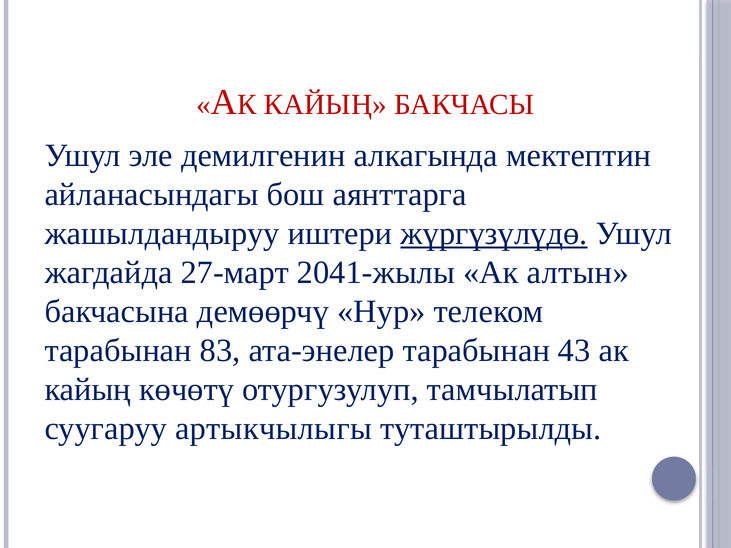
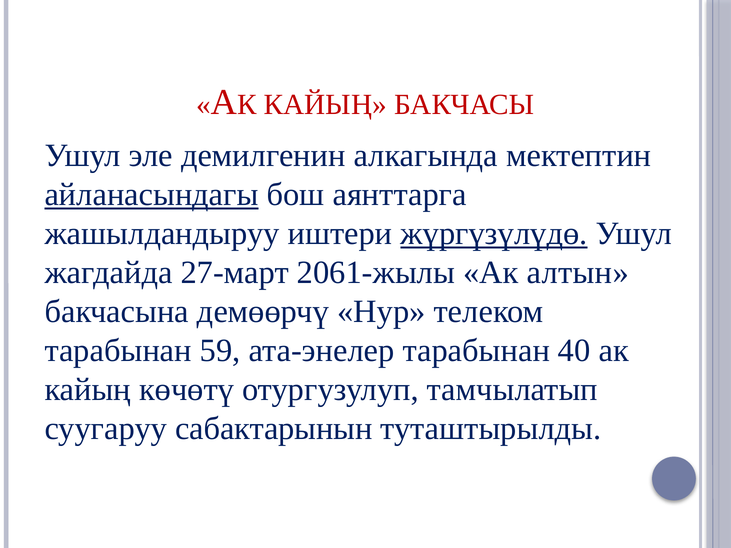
айланасындагы underline: none -> present (152, 195)
2041-жылы: 2041-жылы -> 2061-жылы (376, 273)
83: 83 -> 59 (220, 351)
43: 43 -> 40 (574, 351)
артыкчылыгы: артыкчылыгы -> сабактарынын (274, 429)
